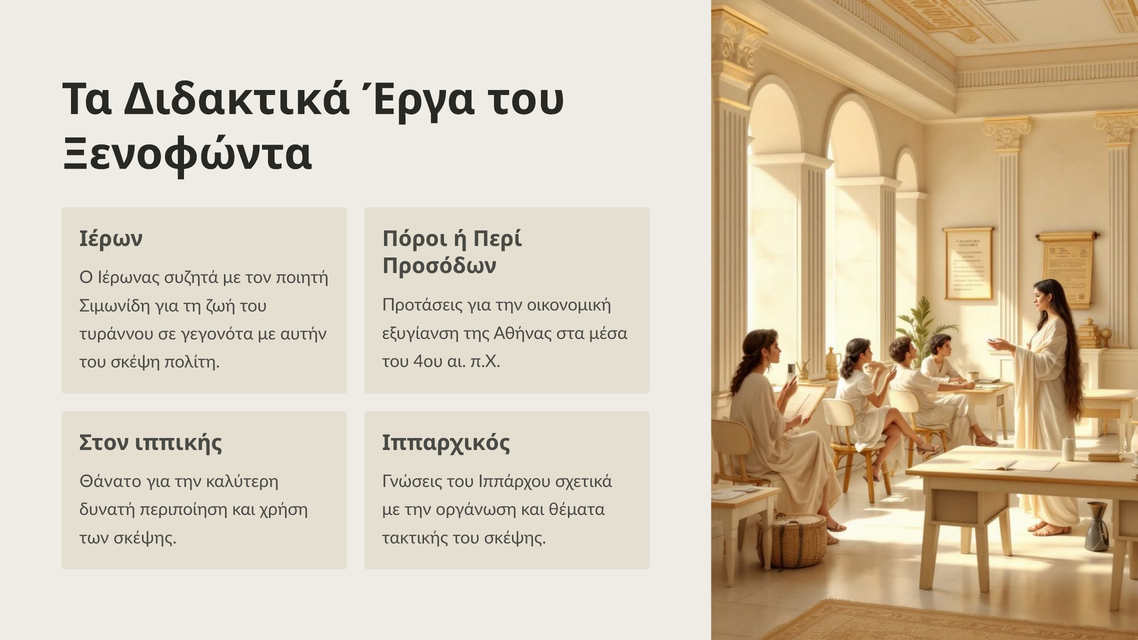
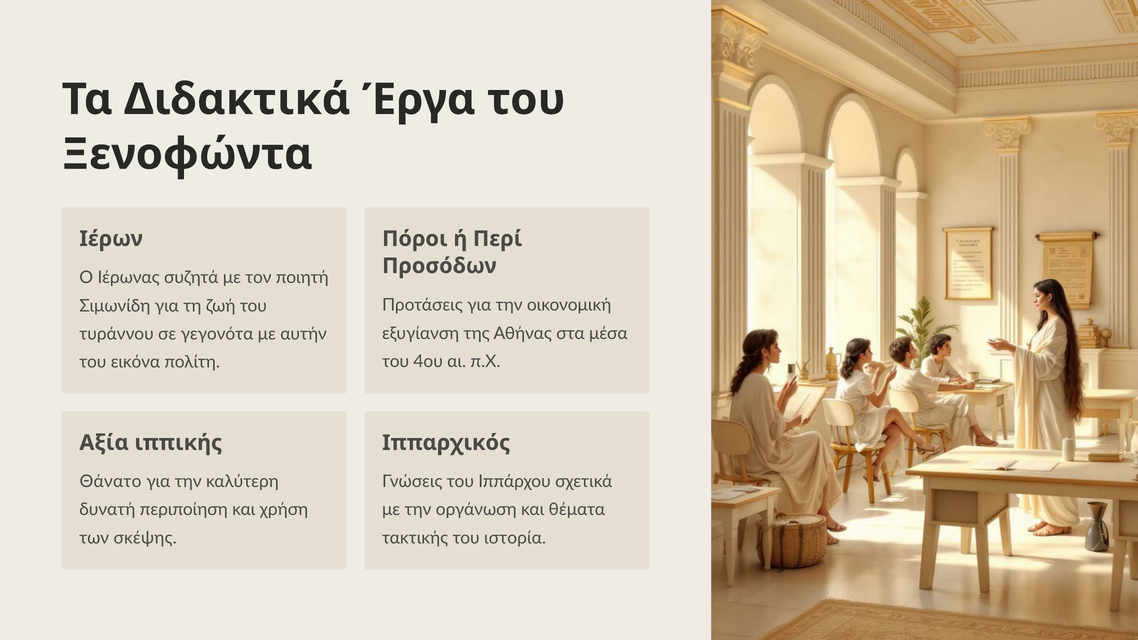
σκέψη: σκέψη -> εικόνα (135, 362)
Στον: Στον -> Αξία (104, 443)
του σκέψης: σκέψης -> ιστορία (515, 538)
